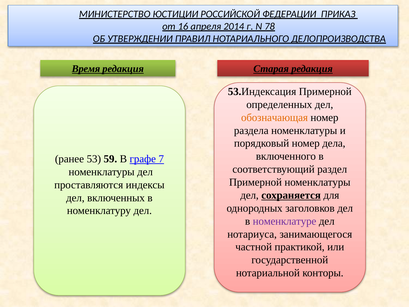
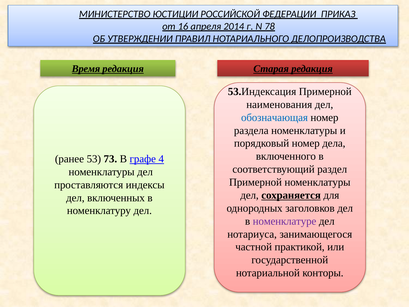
определенных: определенных -> наименования (279, 104)
обозначающая colour: orange -> blue (275, 117)
59: 59 -> 73 (110, 159)
7: 7 -> 4 (161, 159)
